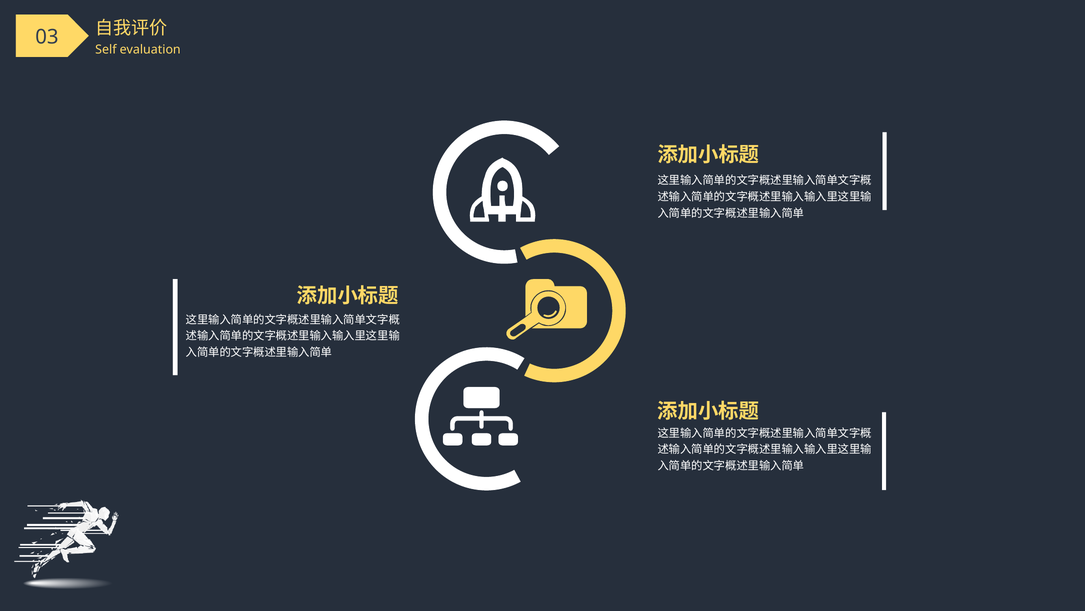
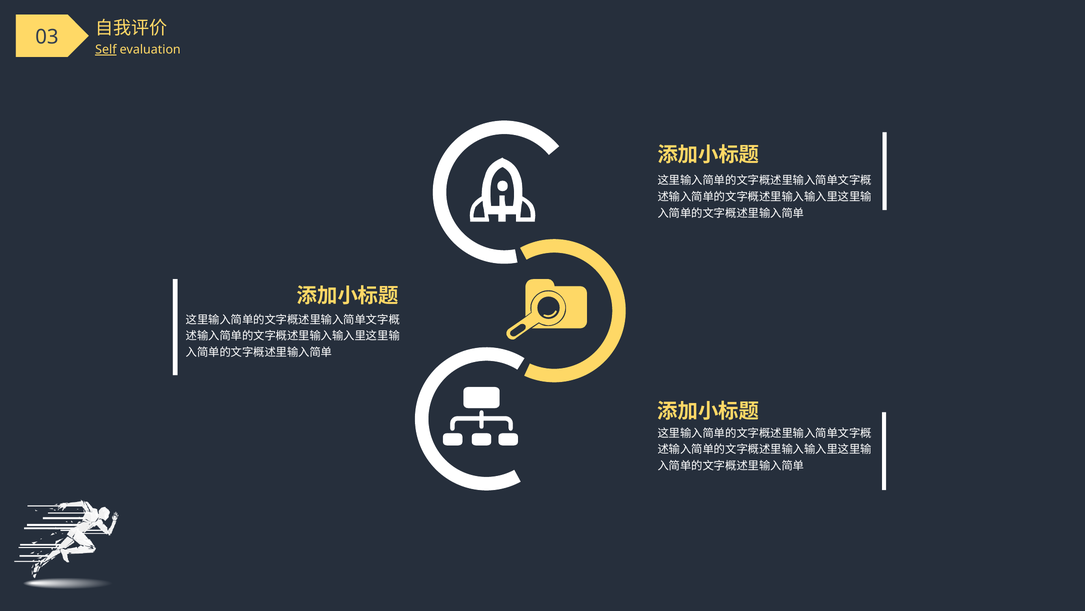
Self underline: none -> present (106, 50)
